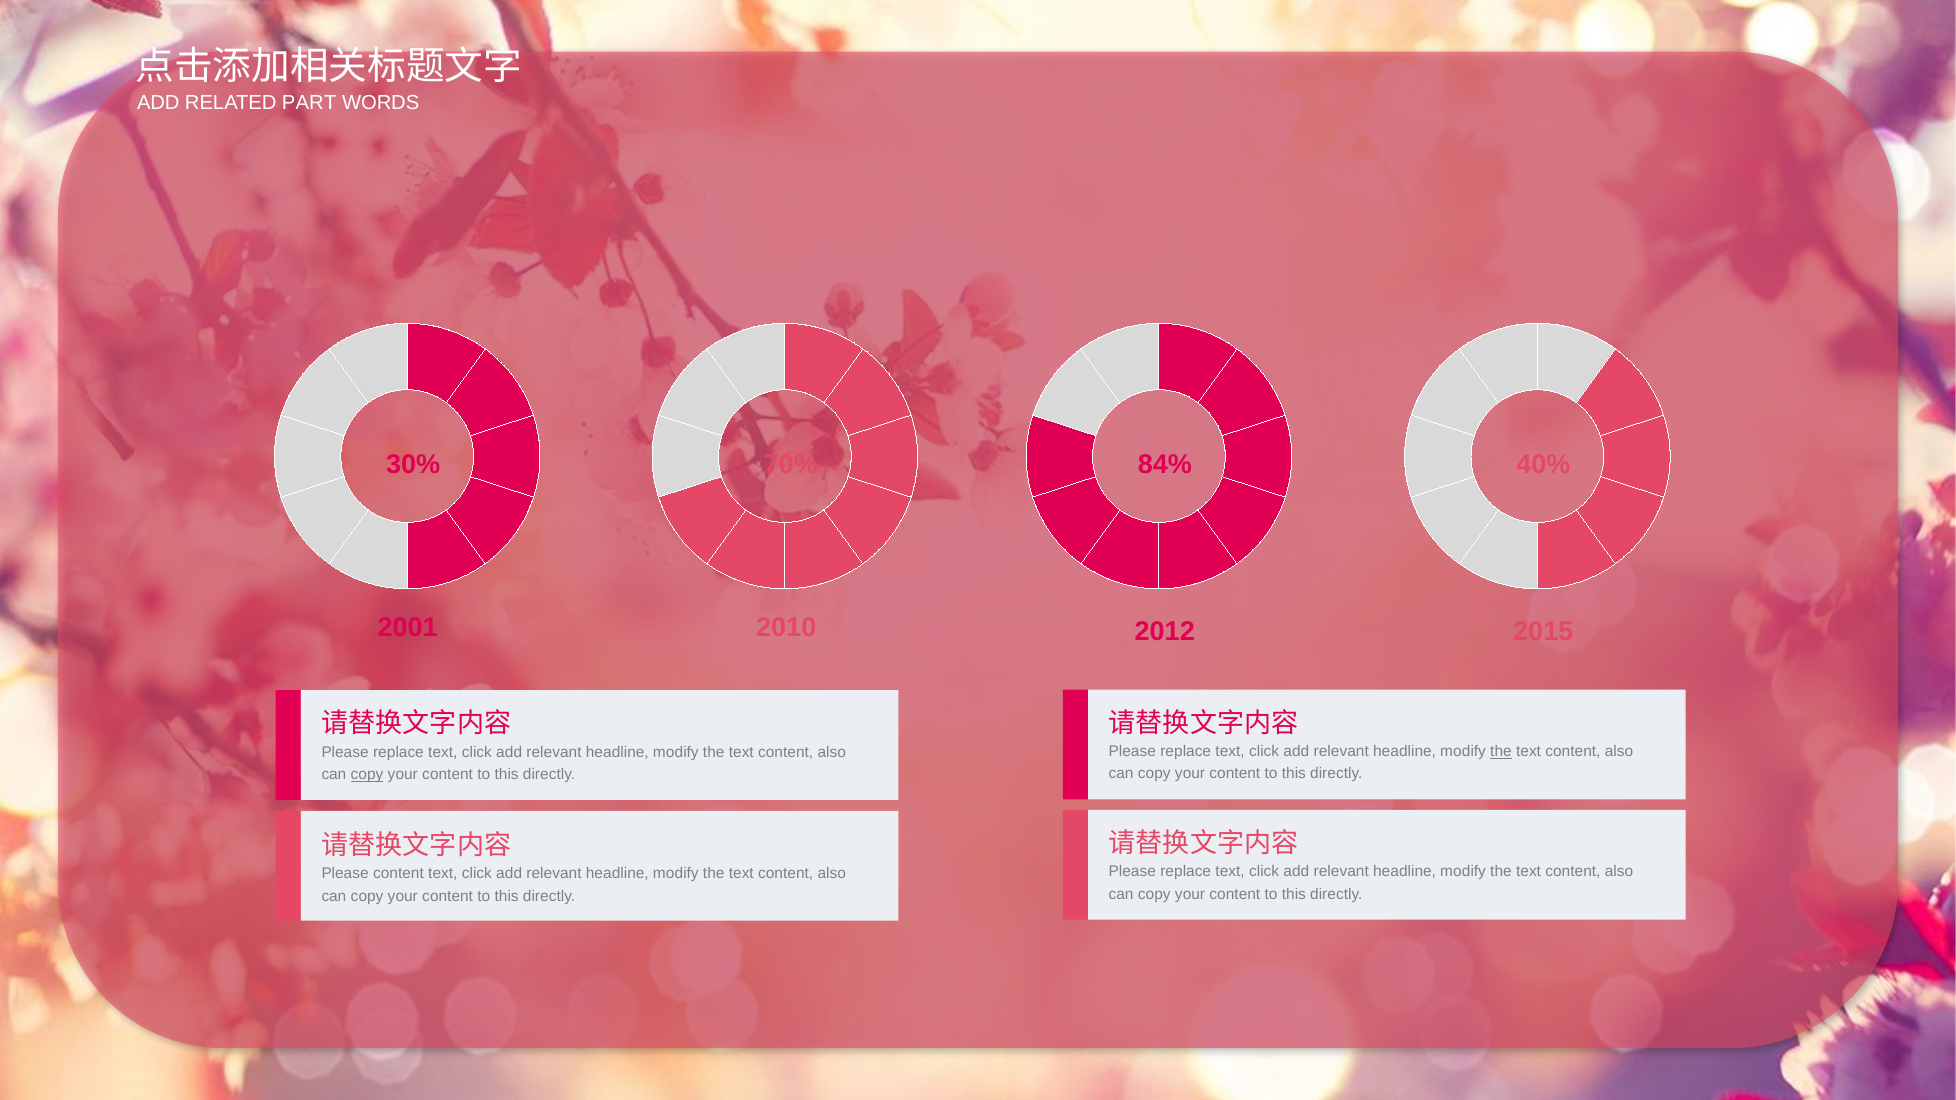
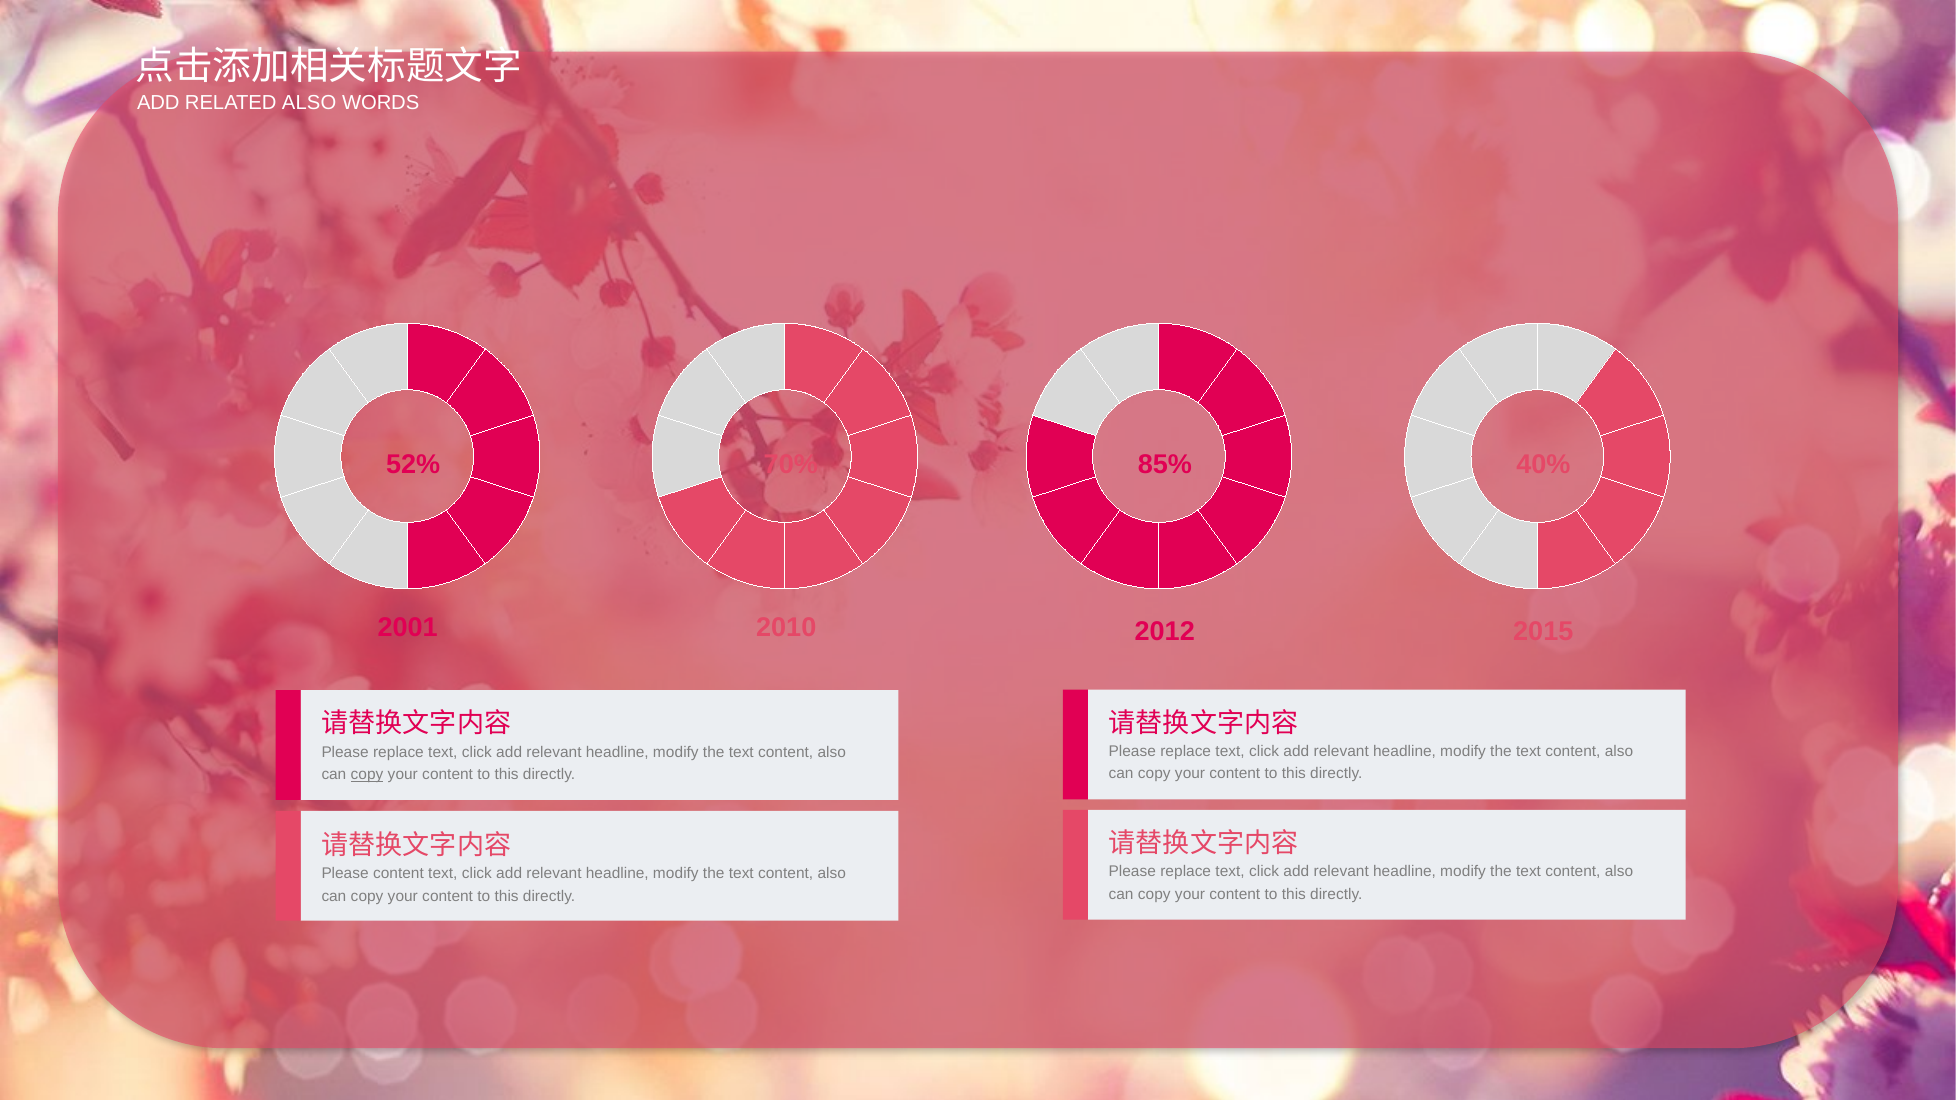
RELATED PART: PART -> ALSO (309, 103)
30%: 30% -> 52% (413, 465)
84%: 84% -> 85% (1165, 465)
the underline: present -> none (1501, 752)
